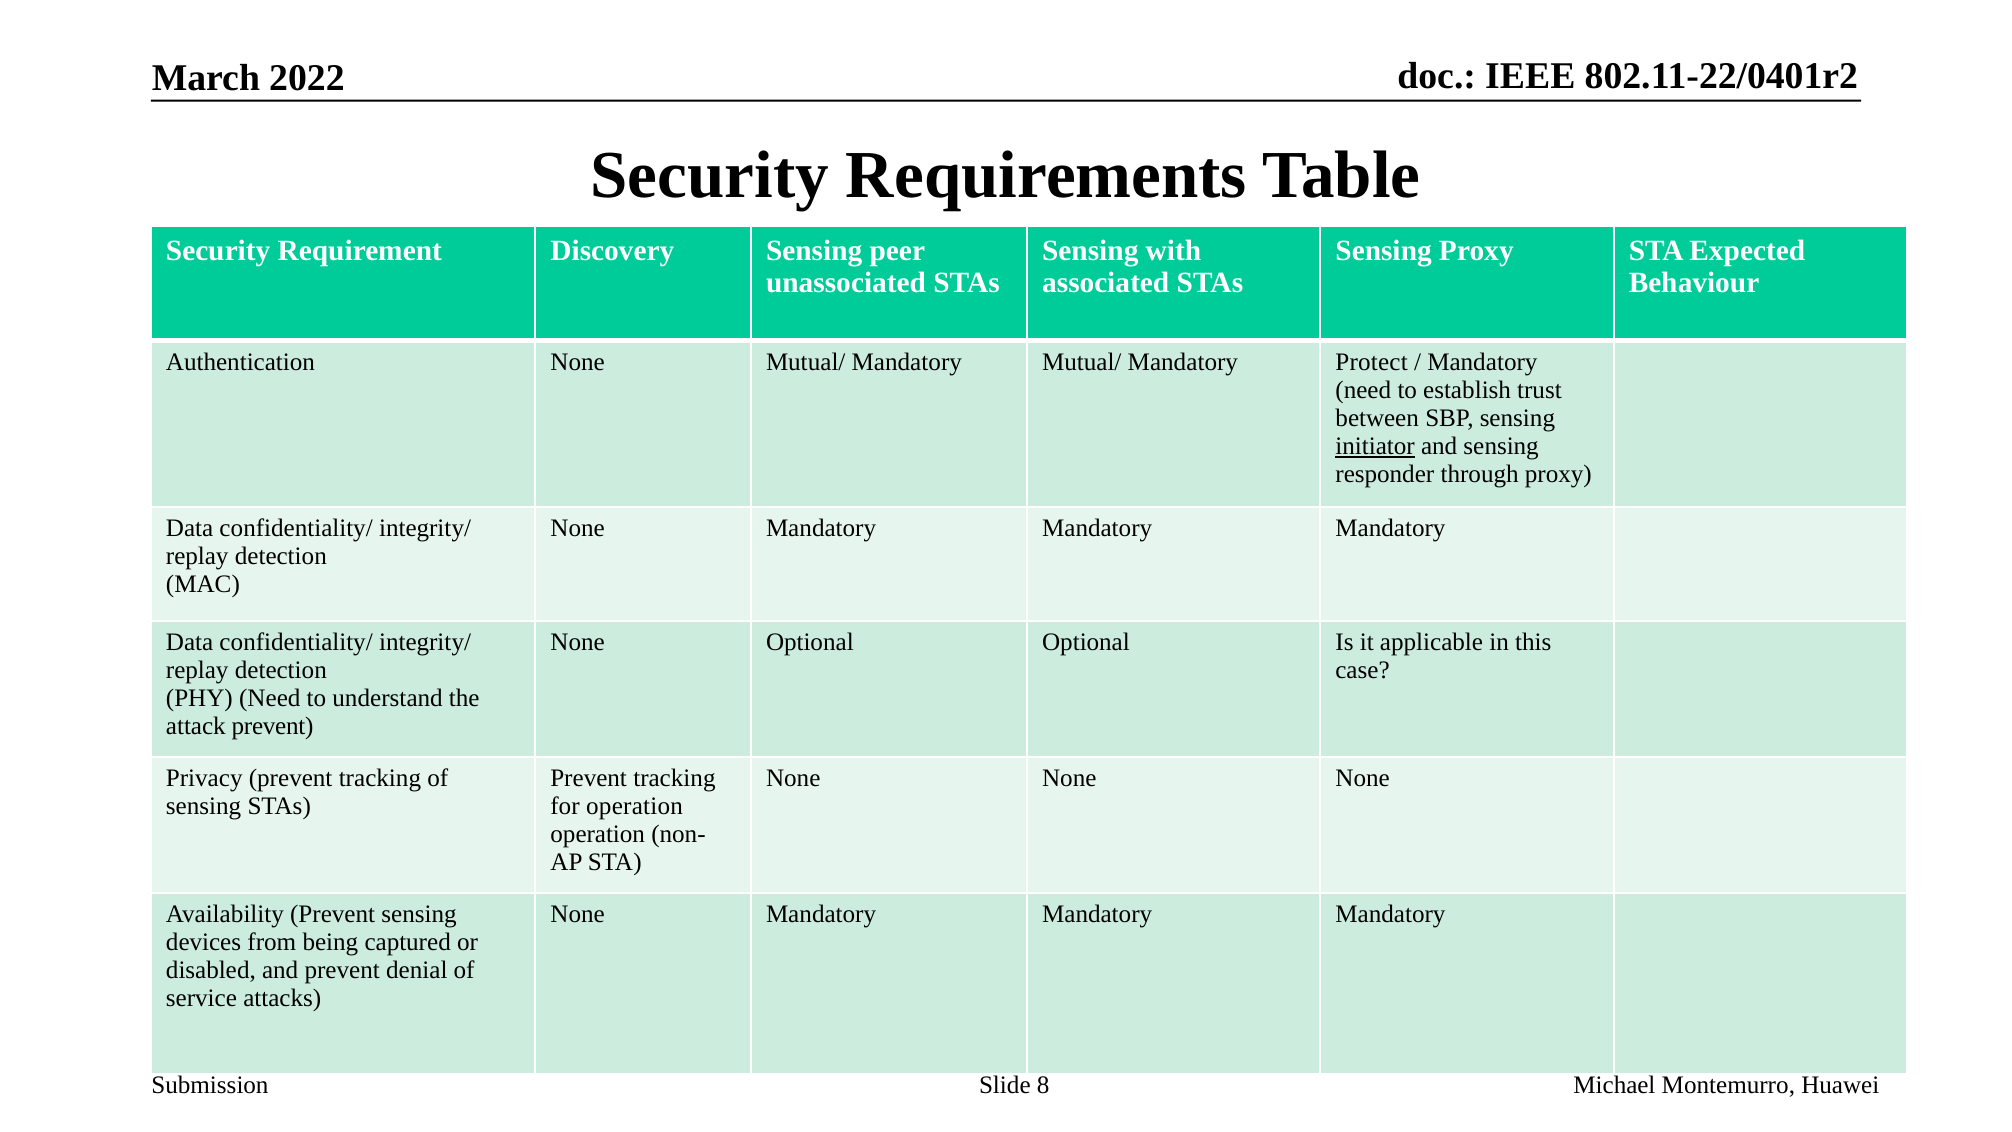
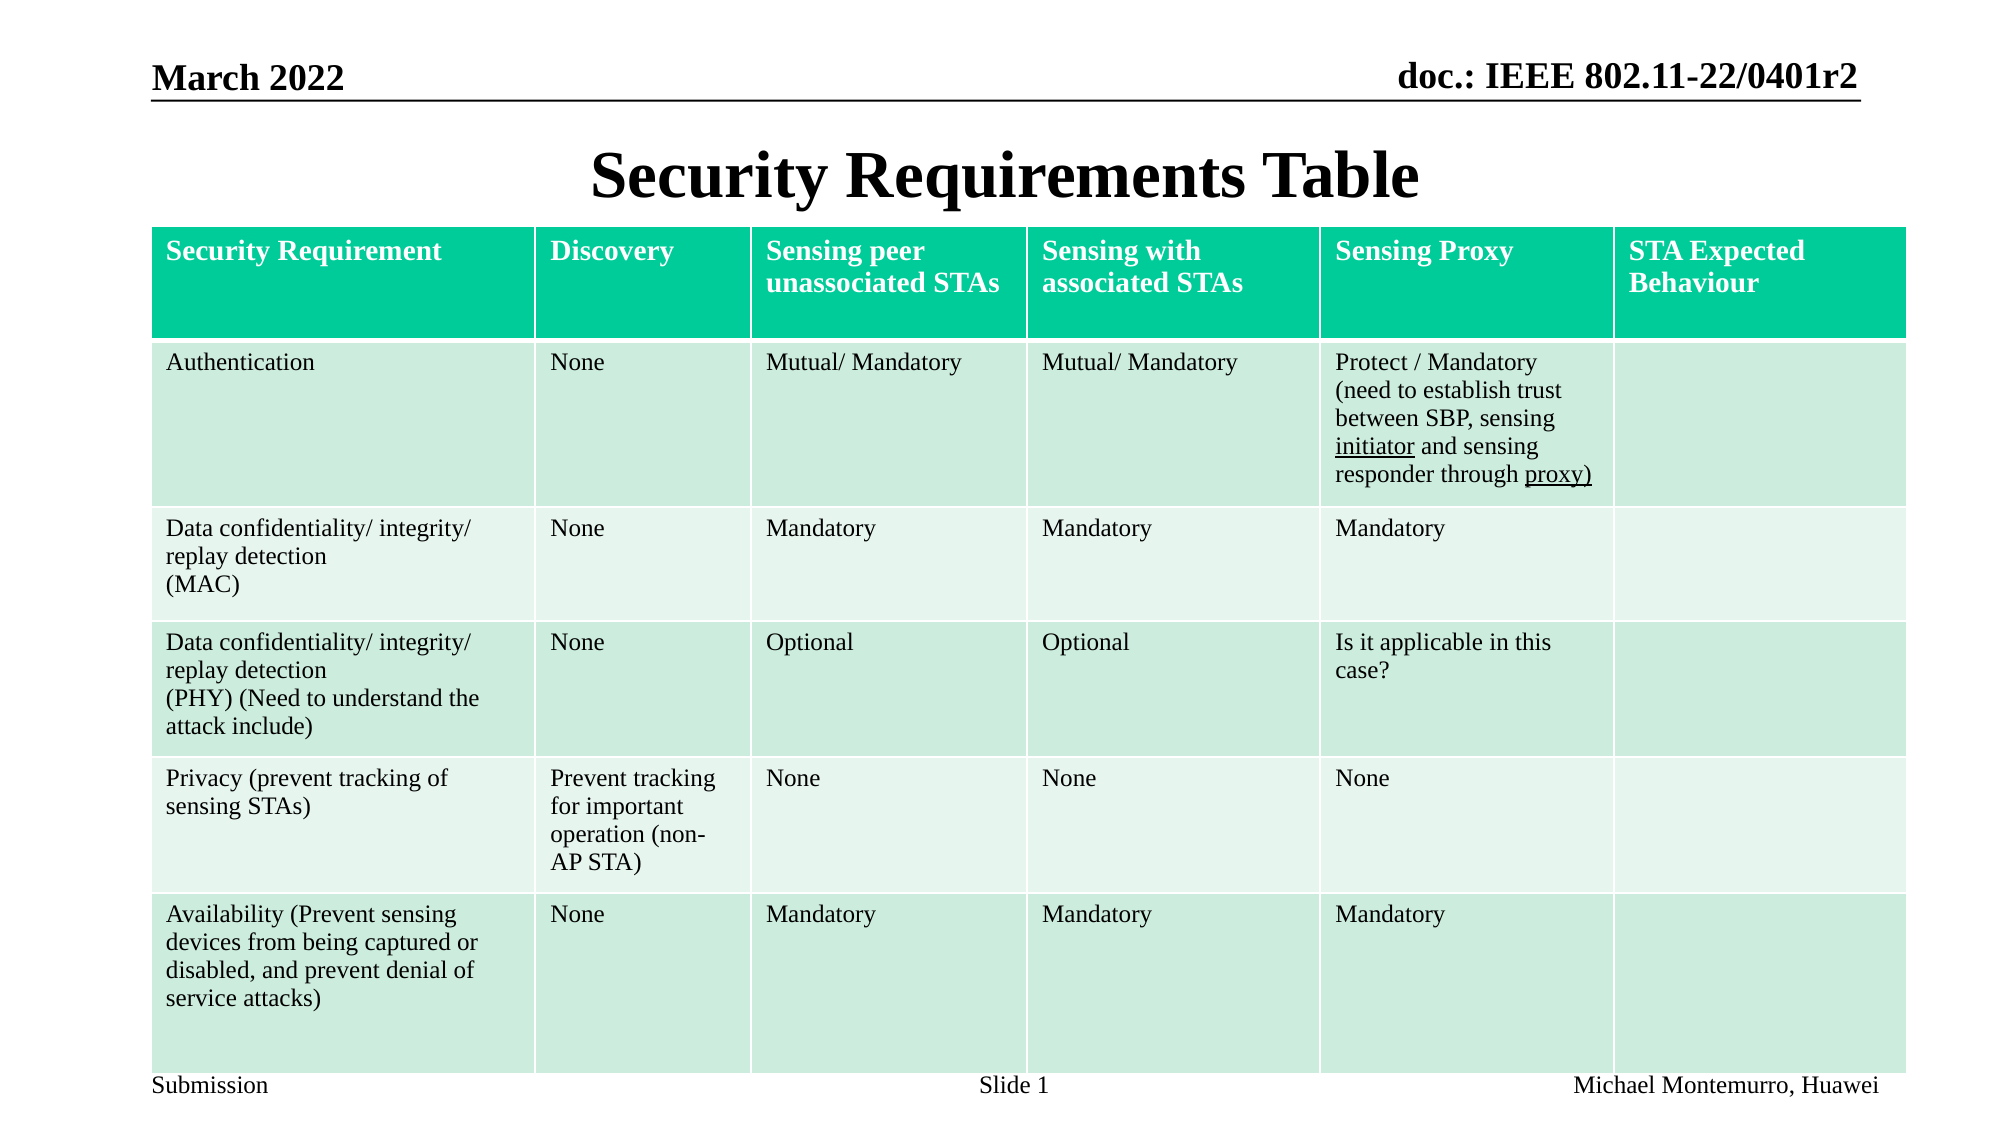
proxy underline: none -> present (1558, 474)
attack prevent: prevent -> include (273, 726)
for operation: operation -> important (635, 806)
8: 8 -> 1 (1043, 1085)
